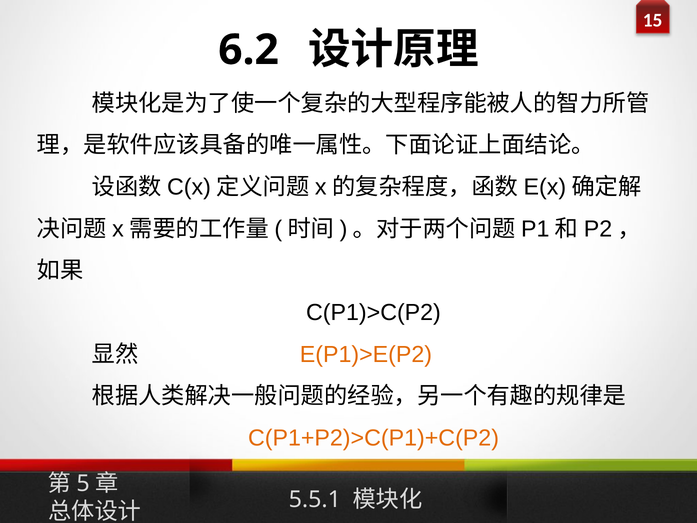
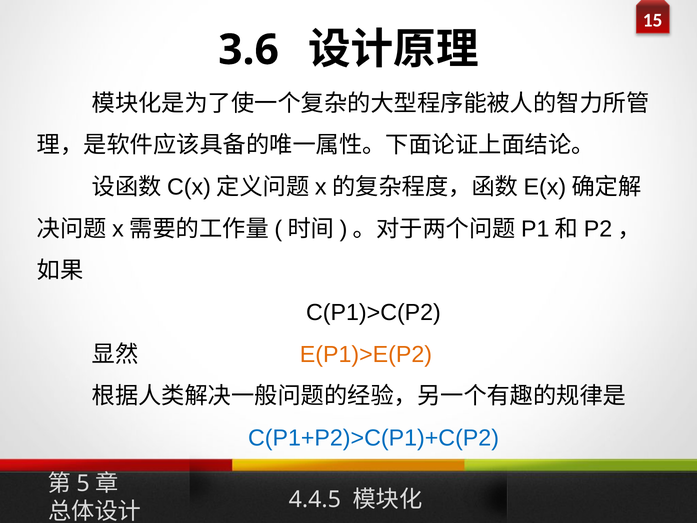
6.2: 6.2 -> 3.6 (249, 50)
C(P1+P2)>C(P1)+C(P2 colour: orange -> blue (374, 438)
5.5.1: 5.5.1 -> 4.4.5 (315, 499)
